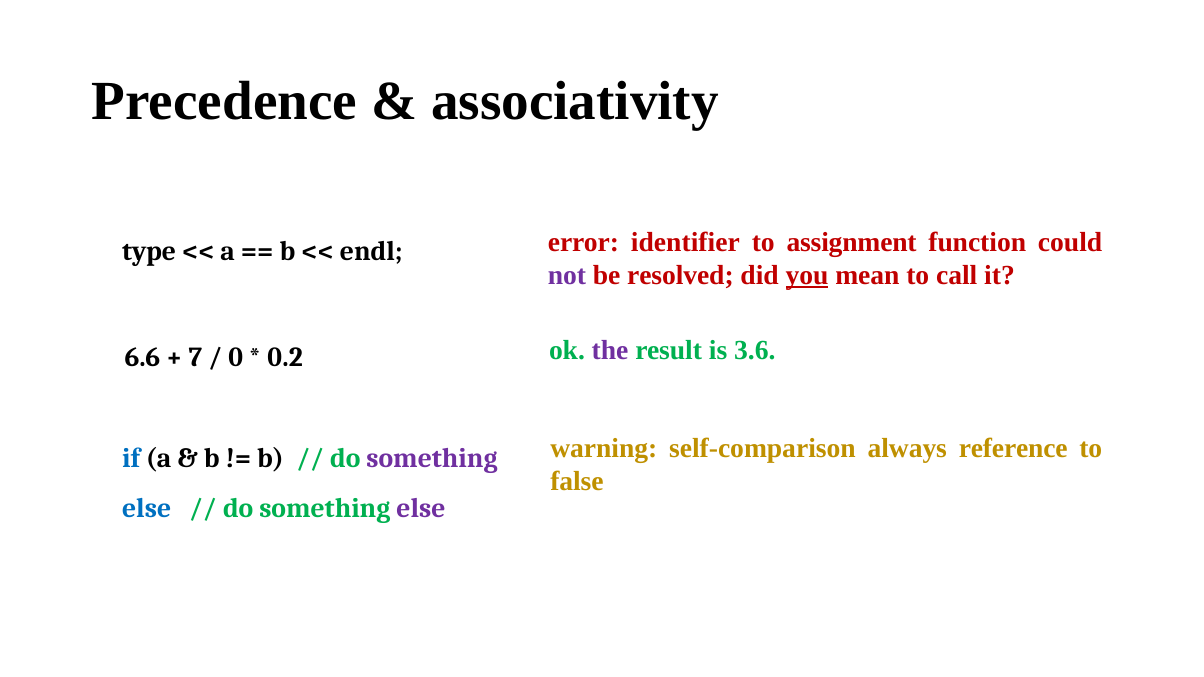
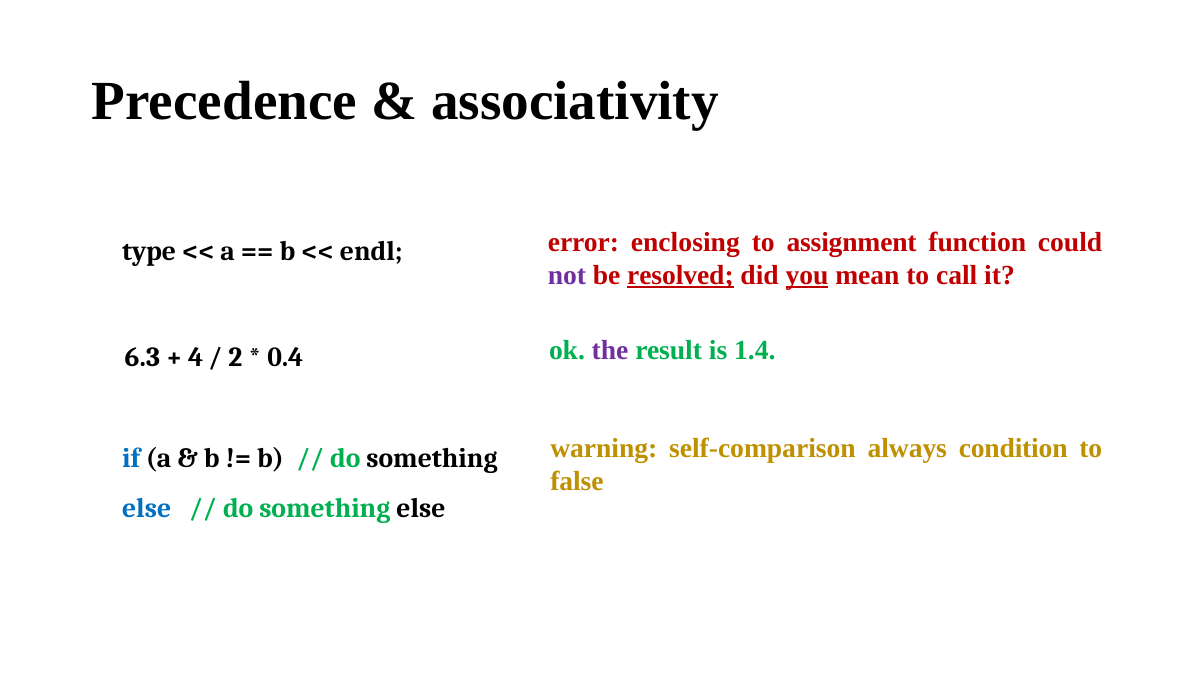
identifier: identifier -> enclosing (685, 242)
resolved underline: none -> present (680, 275)
3.6: 3.6 -> 1.4 (755, 350)
6.6: 6.6 -> 6.3 (142, 357)
7: 7 -> 4 (196, 357)
0: 0 -> 2 (235, 357)
0.2: 0.2 -> 0.4 (285, 357)
reference: reference -> condition (1013, 448)
something colour: purple -> black (432, 459)
else colour: purple -> black (421, 508)
